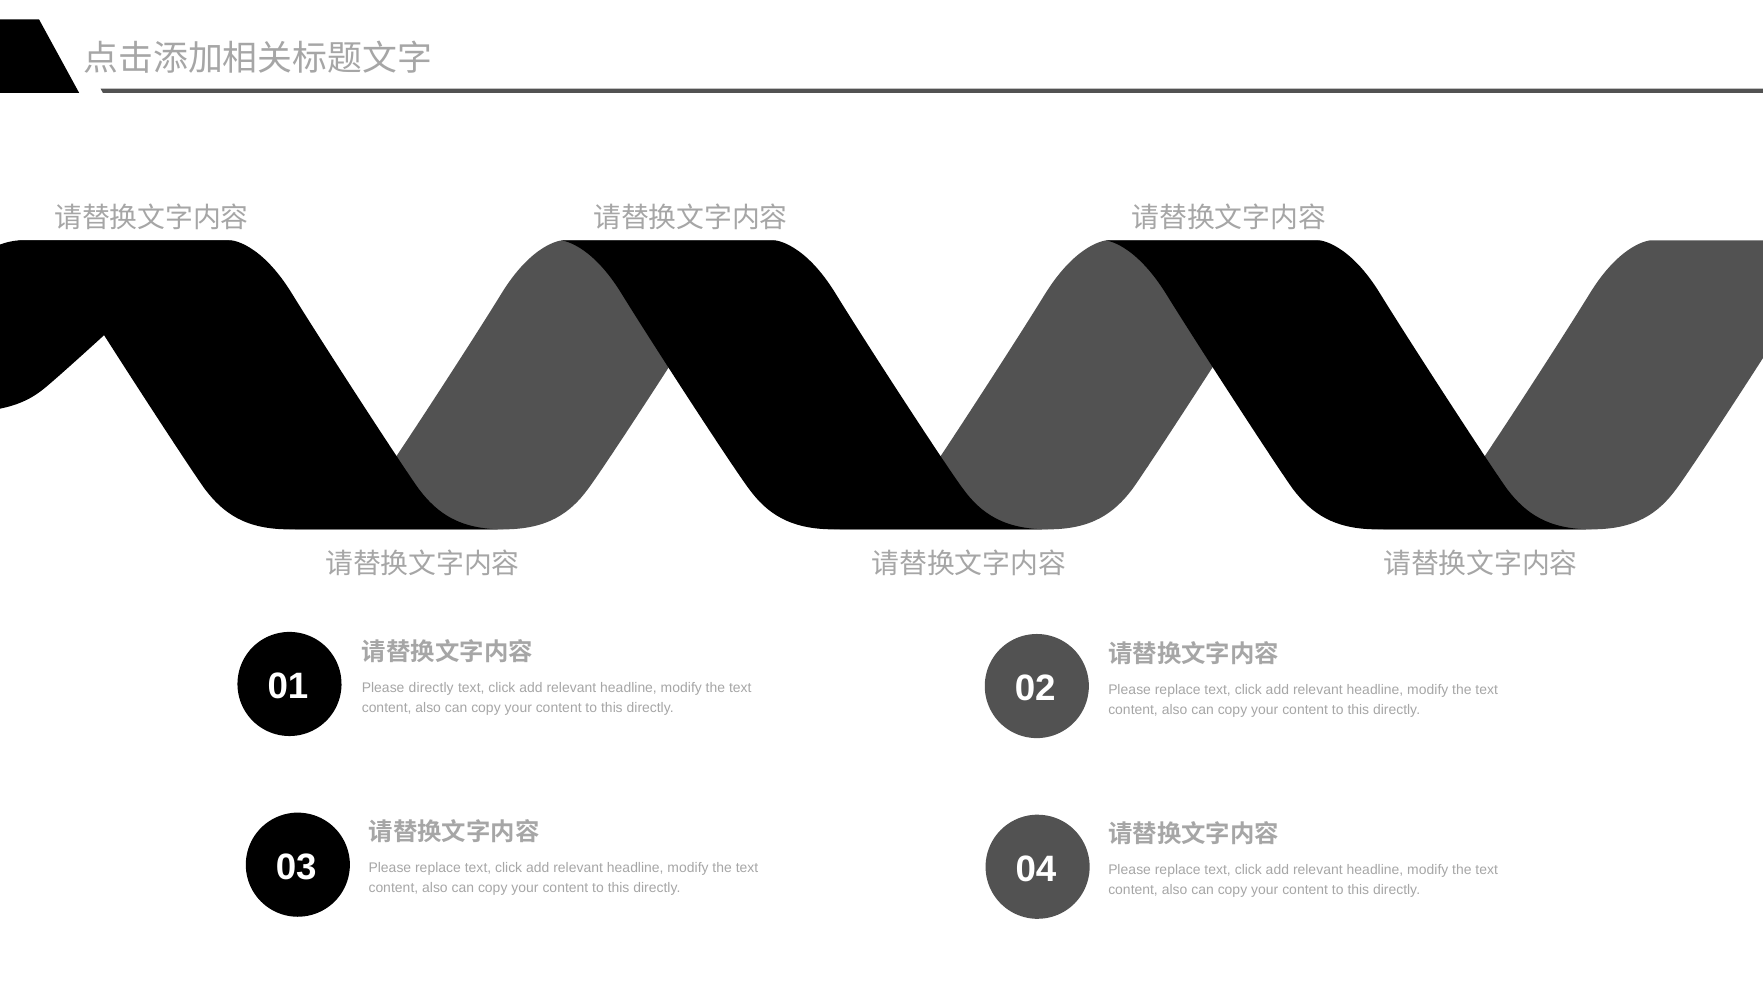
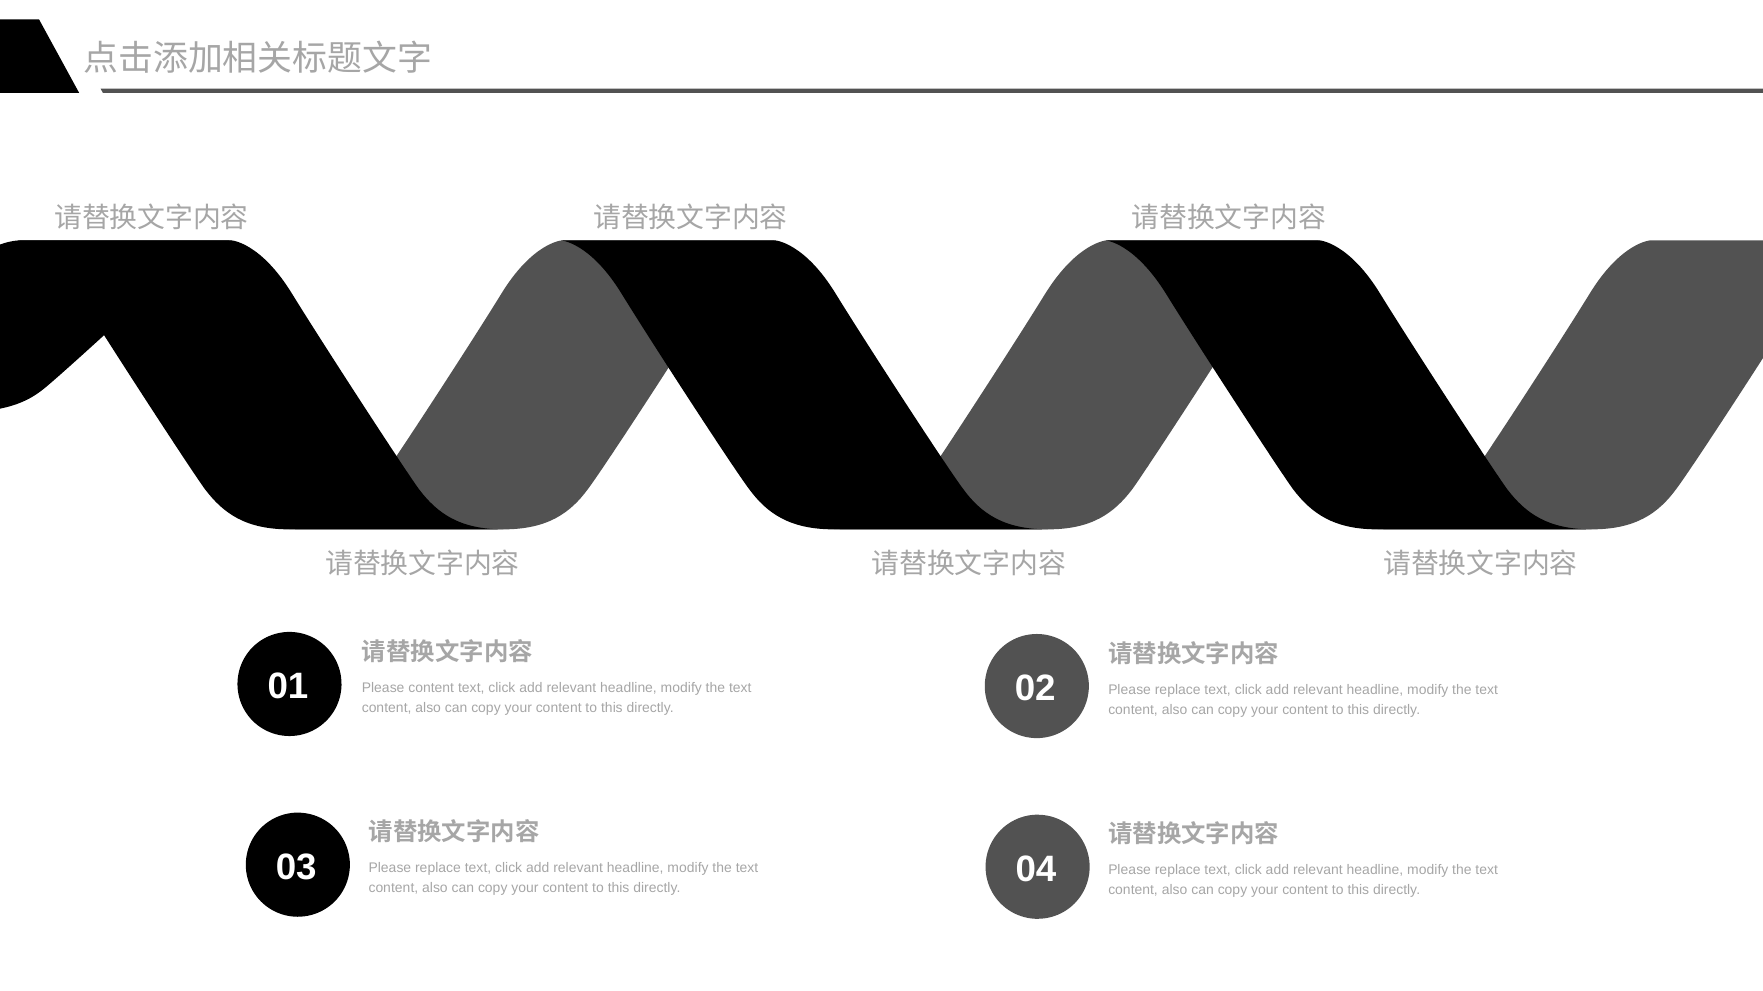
Please directly: directly -> content (431, 688)
